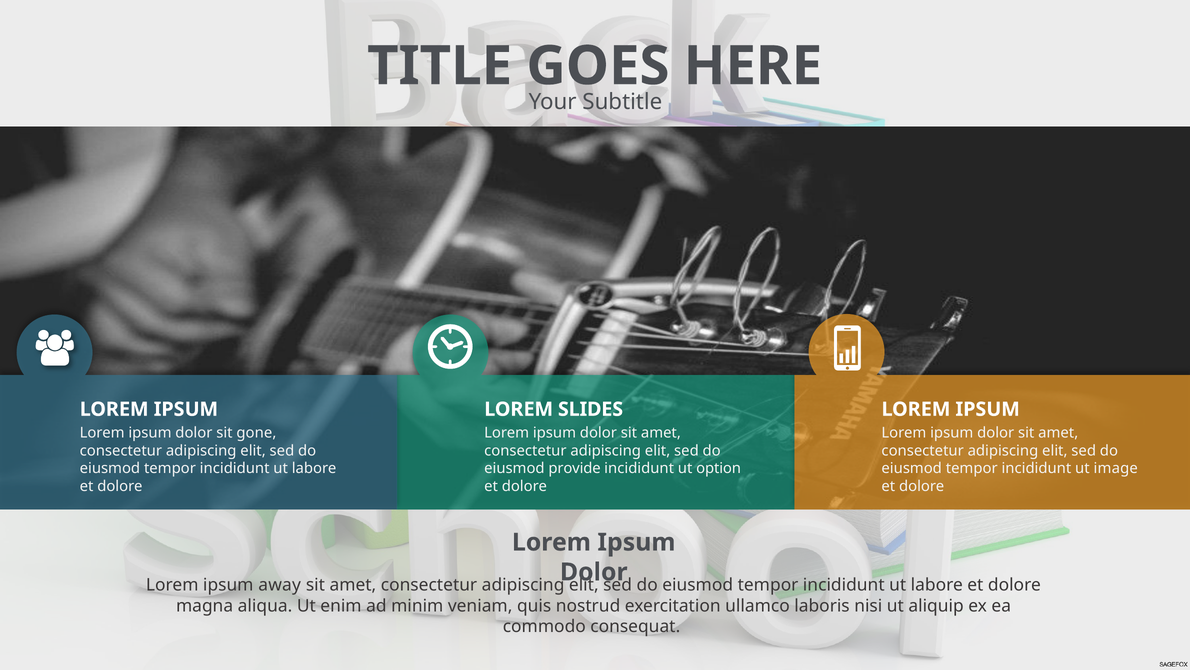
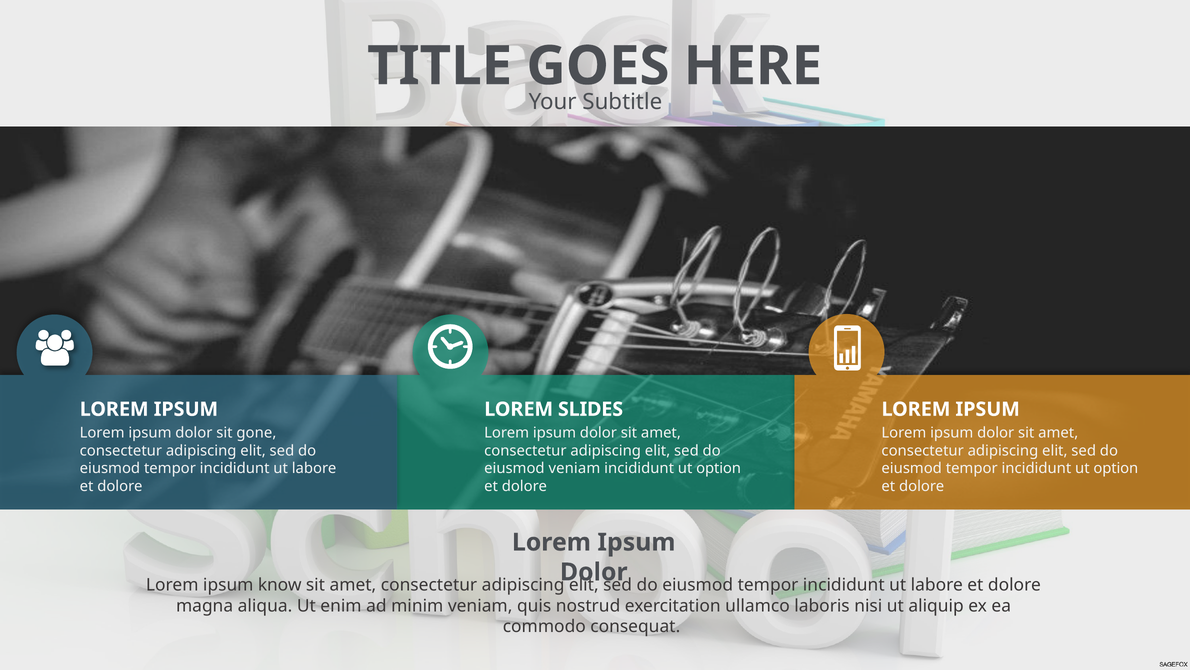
eiusmod provide: provide -> veniam (574, 468)
tempor incididunt ut image: image -> option (1116, 468)
away: away -> know (280, 584)
